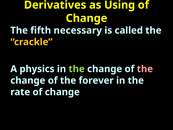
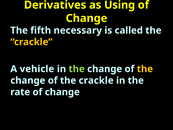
physics: physics -> vehicle (37, 69)
the colour: pink -> yellow (145, 69)
of the forever: forever -> crackle (96, 80)
